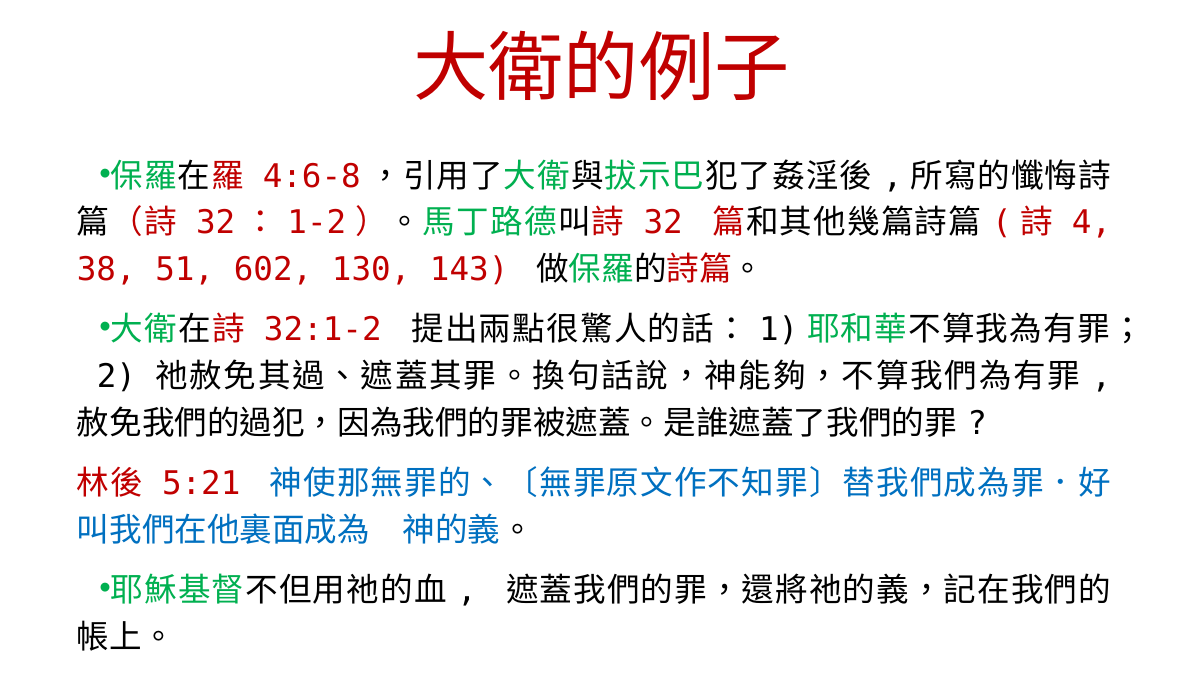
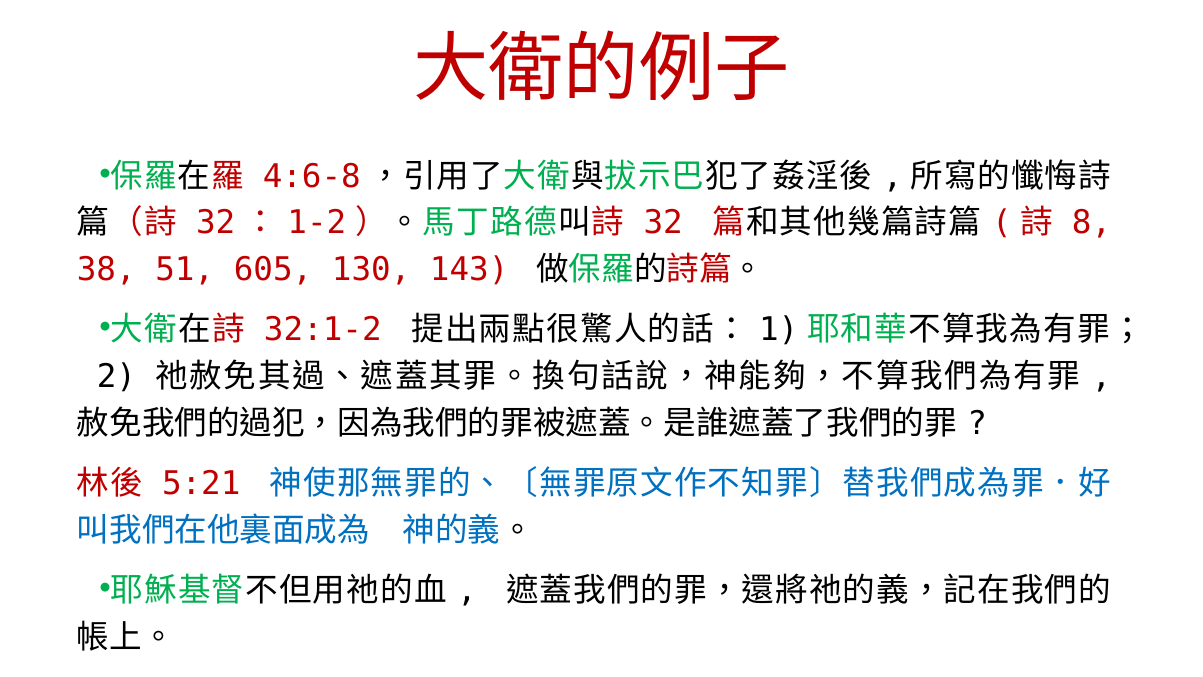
4: 4 -> 8 (1092, 223)
602: 602 -> 605 (273, 270)
